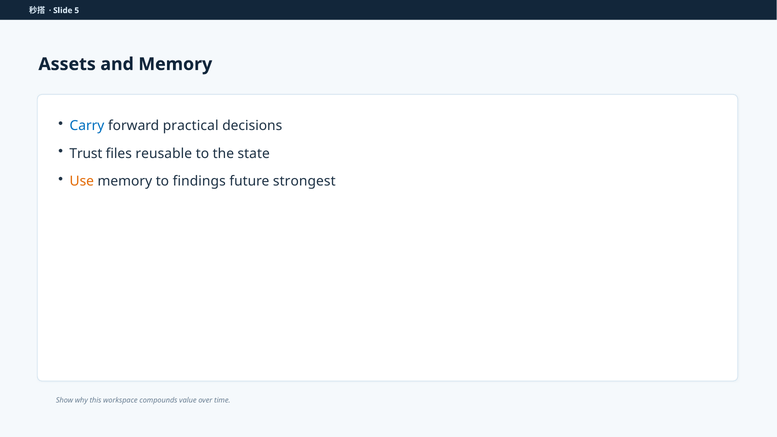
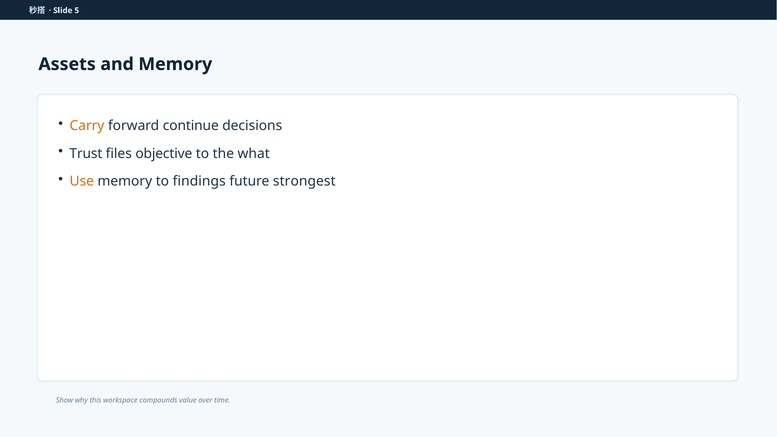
Carry colour: blue -> orange (87, 126)
practical: practical -> continue (191, 126)
reusable: reusable -> objective (164, 154)
state: state -> what (254, 154)
